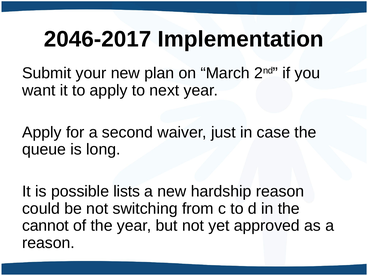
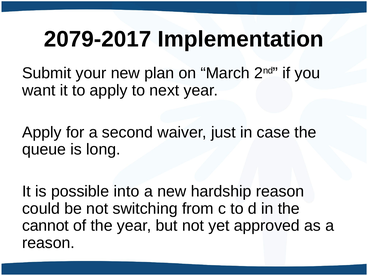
2046-2017: 2046-2017 -> 2079-2017 (98, 39)
lists: lists -> into (127, 191)
